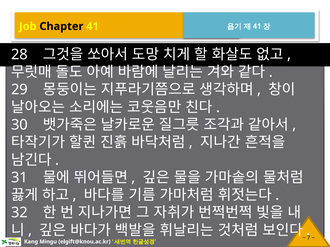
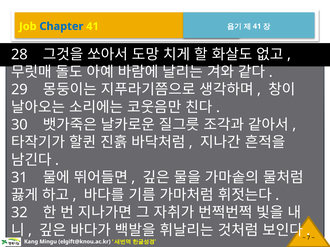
Chapter colour: black -> blue (61, 26)
